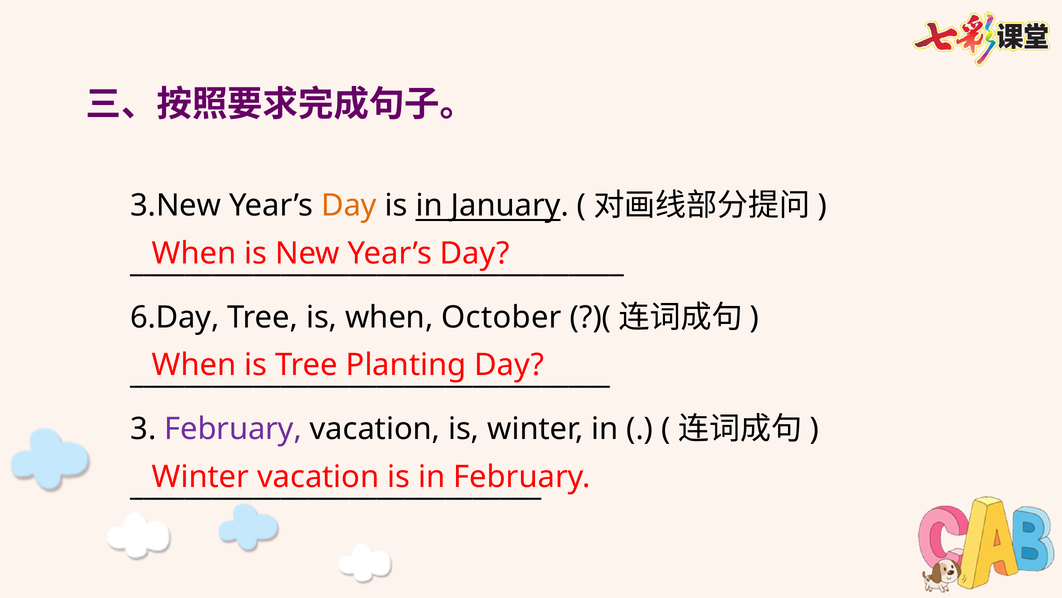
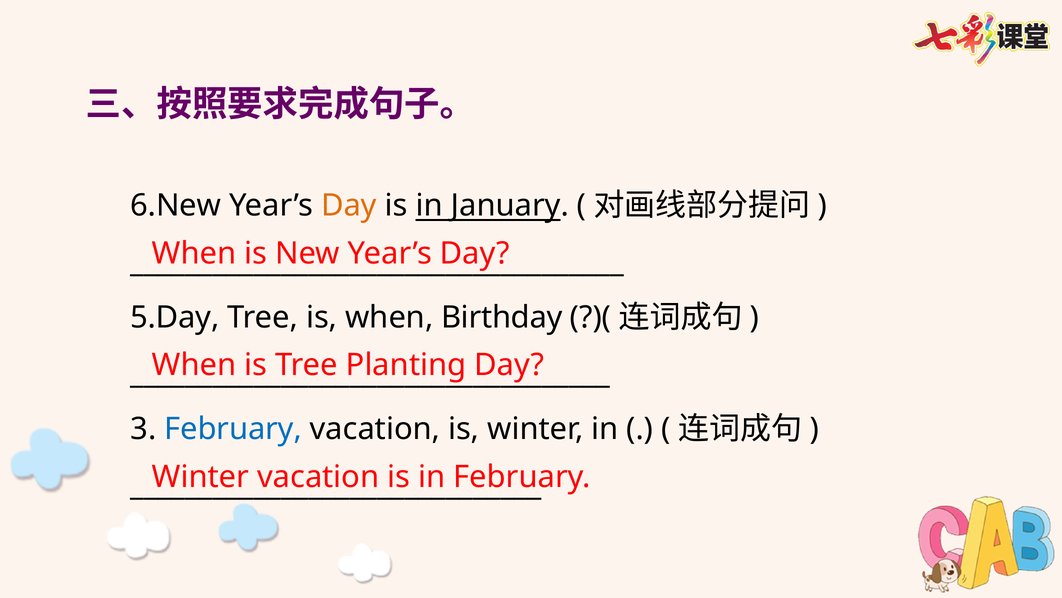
3.New: 3.New -> 6.New (176, 205)
6.Day: 6.Day -> 5.Day (175, 317)
October: October -> Birthday (502, 317)
February colour: purple -> blue (233, 429)
